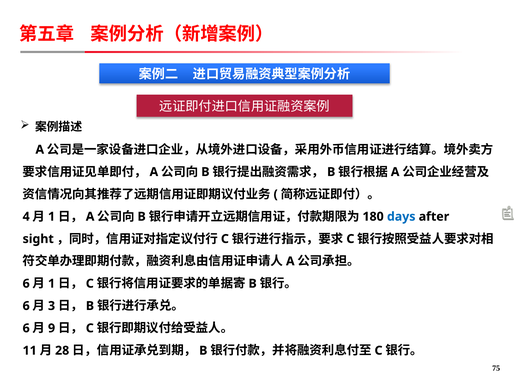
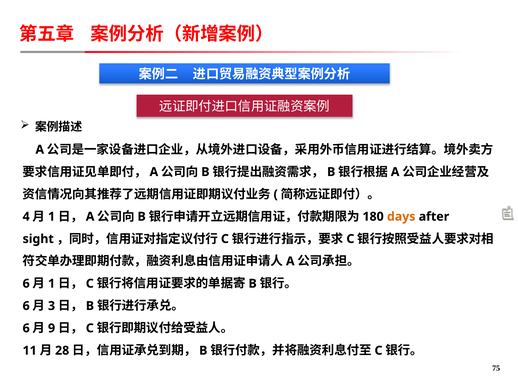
days colour: blue -> orange (401, 217)
